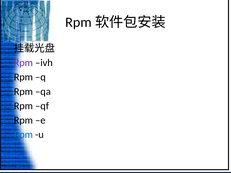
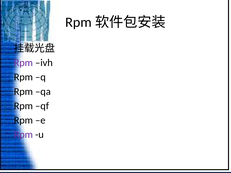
Rpm colour: blue -> purple (23, 135)
